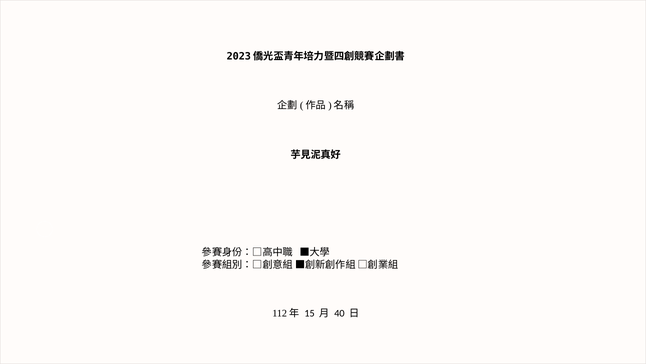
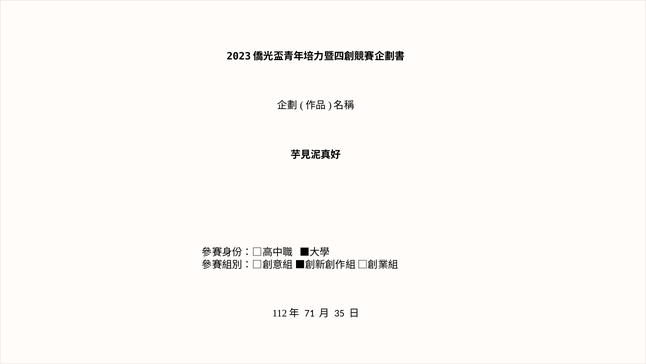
15: 15 -> 71 (310, 313)
40: 40 -> 35 (339, 313)
